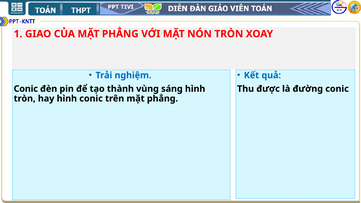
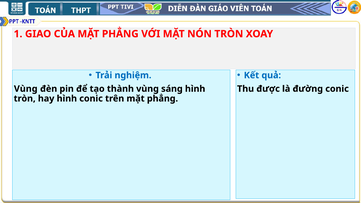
Conic: Conic -> Vùng (26, 89)
